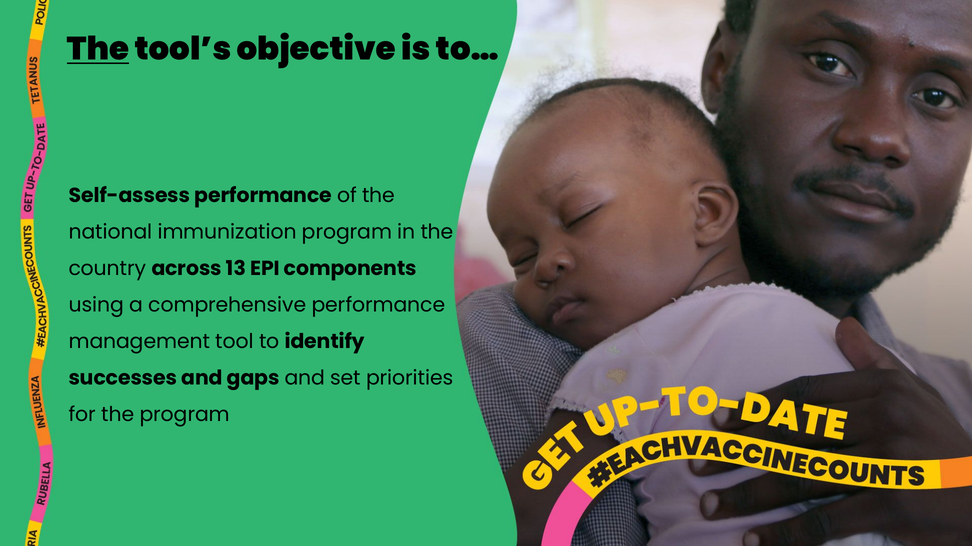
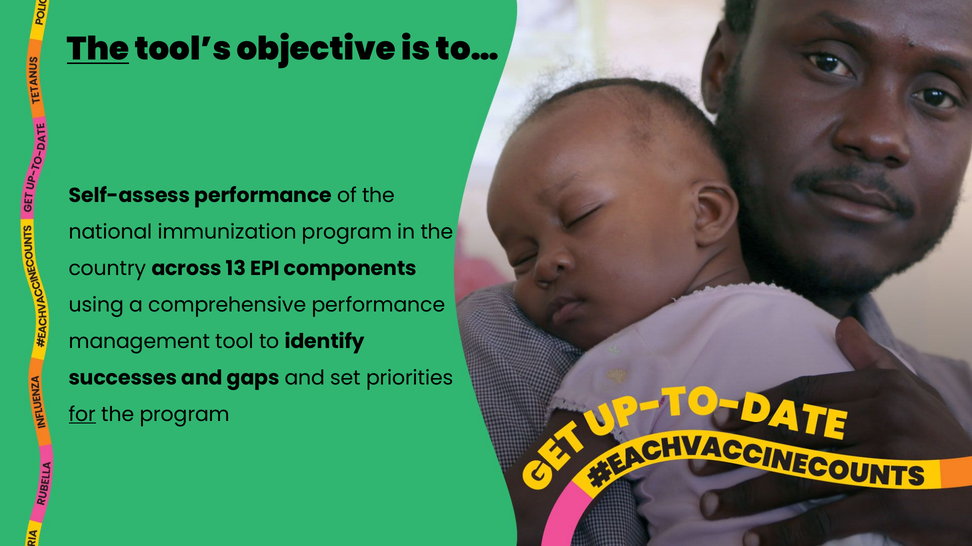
for underline: none -> present (82, 415)
